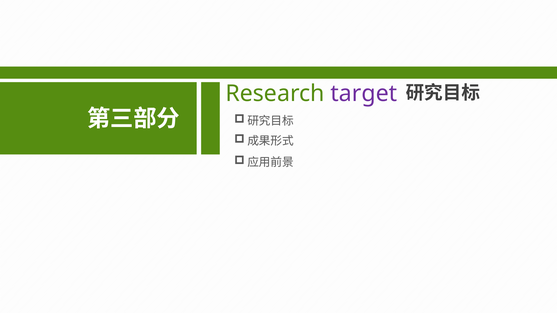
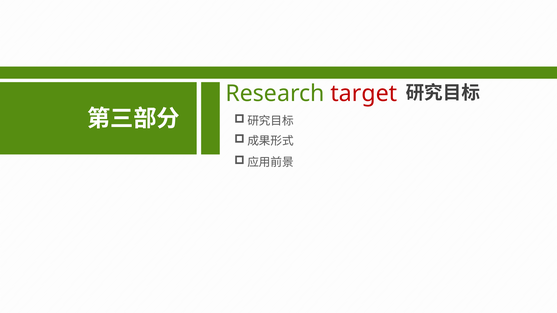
target colour: purple -> red (364, 94)
